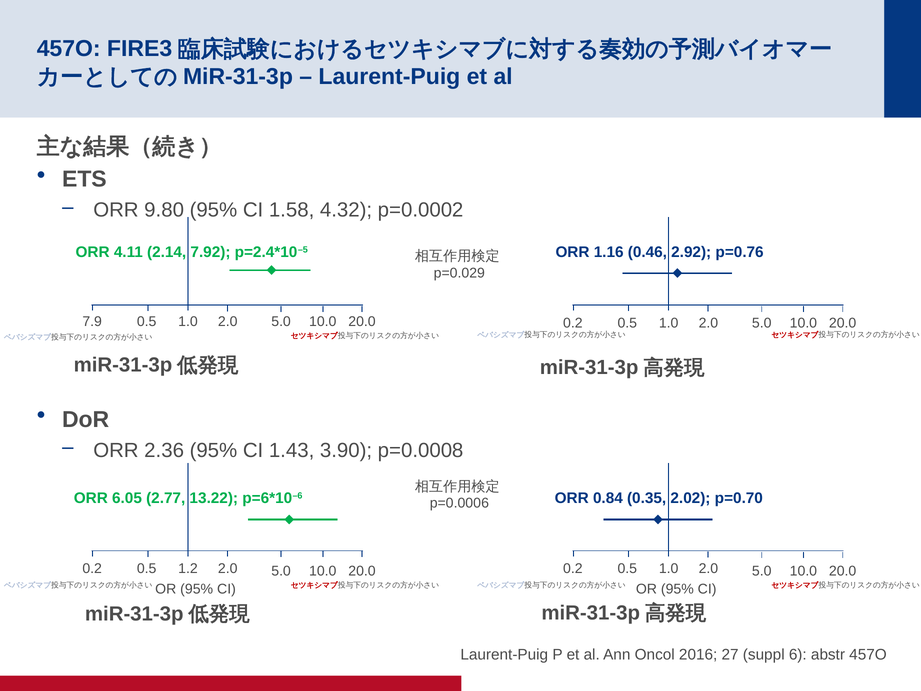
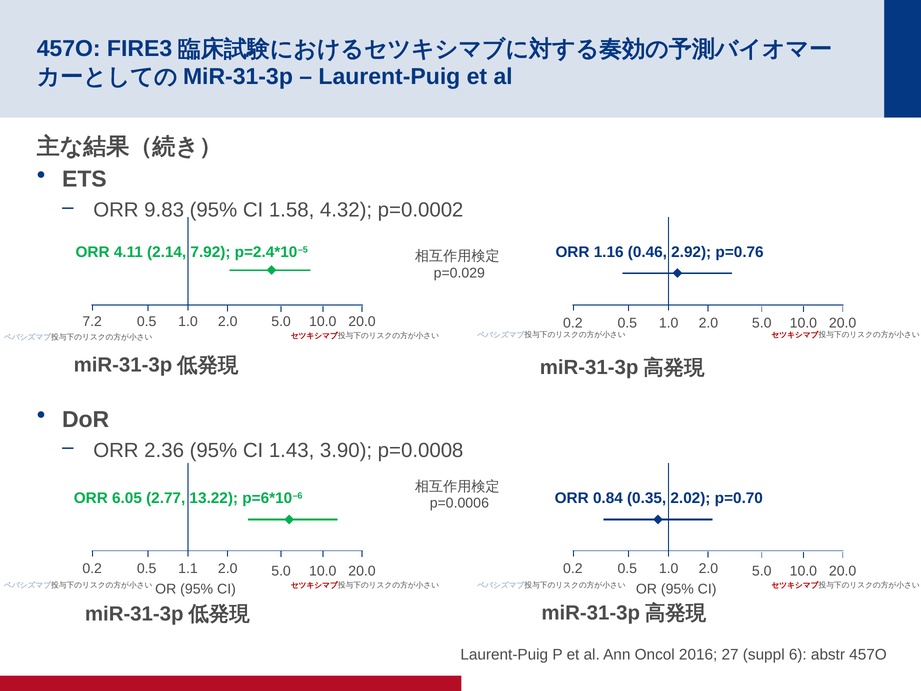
9.80: 9.80 -> 9.83 (164, 210)
7.9: 7.9 -> 7.2 (92, 322)
1.2: 1.2 -> 1.1 (188, 568)
